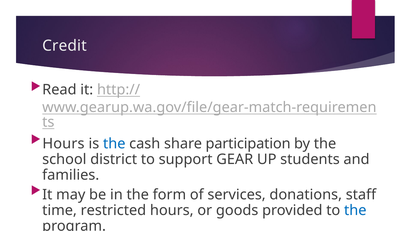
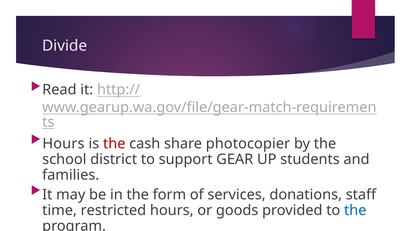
Credit: Credit -> Divide (65, 46)
the colour: blue -> red (114, 144)
participation: participation -> photocopier (248, 144)
